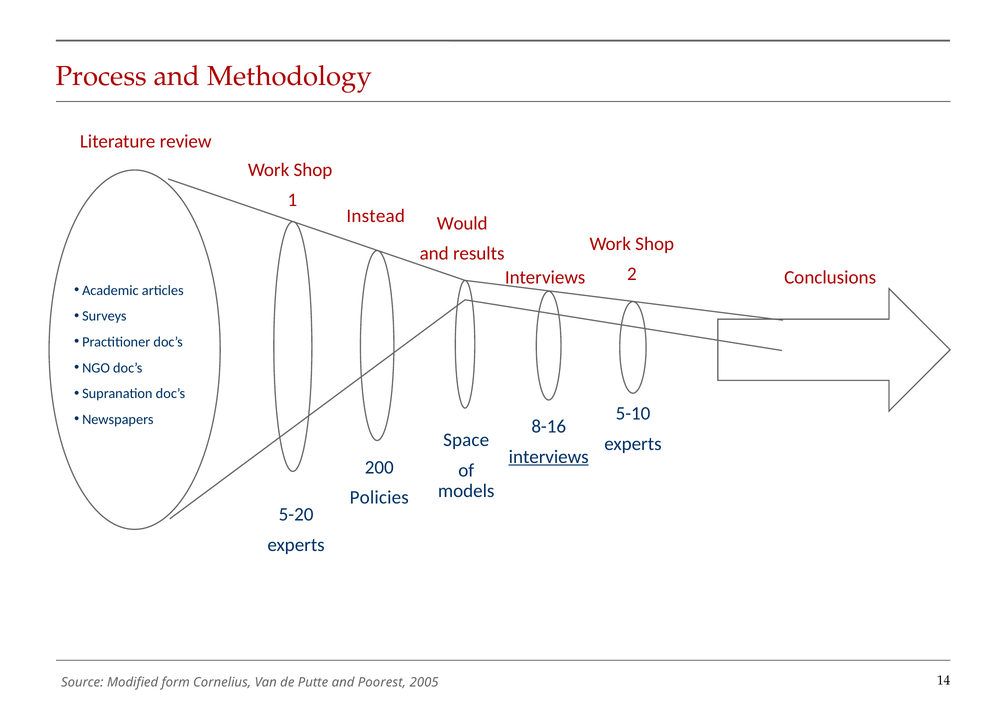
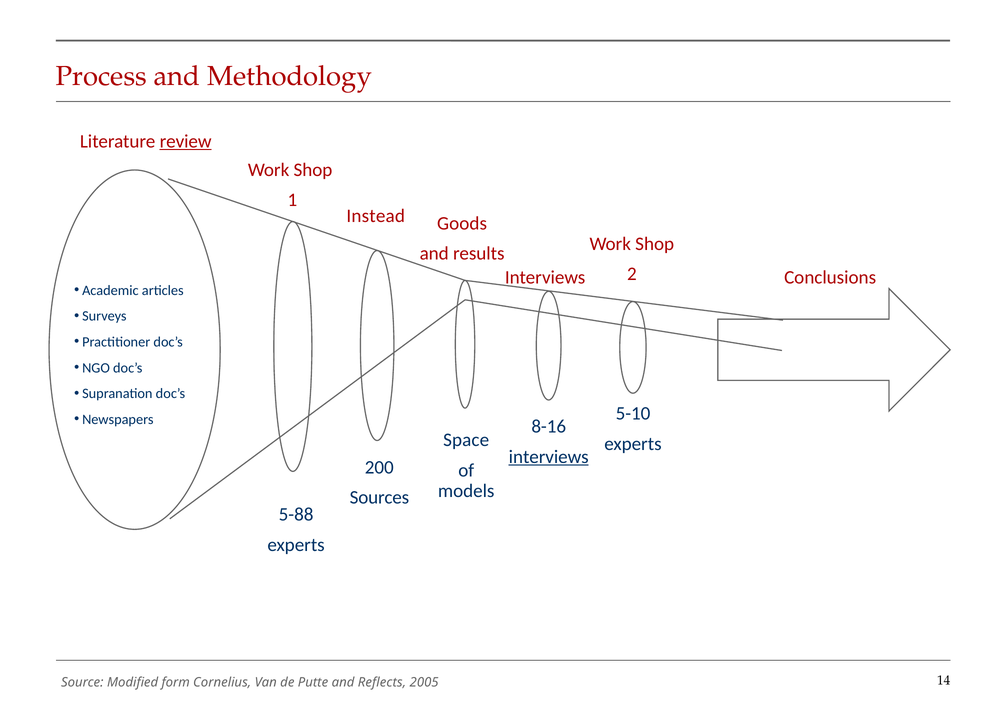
review underline: none -> present (186, 141)
Would: Would -> Goods (462, 224)
Policies: Policies -> Sources (379, 498)
5-20: 5-20 -> 5-88 (296, 515)
Poorest: Poorest -> Reflects (382, 683)
